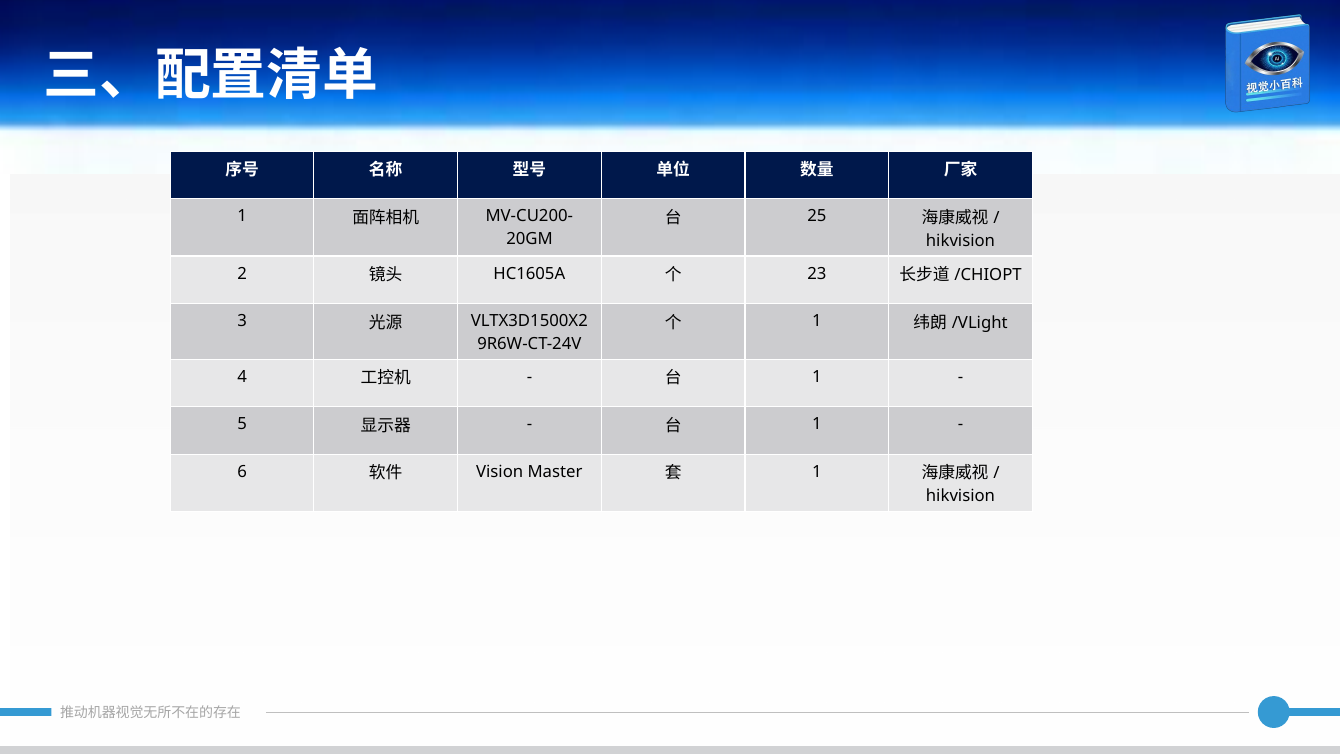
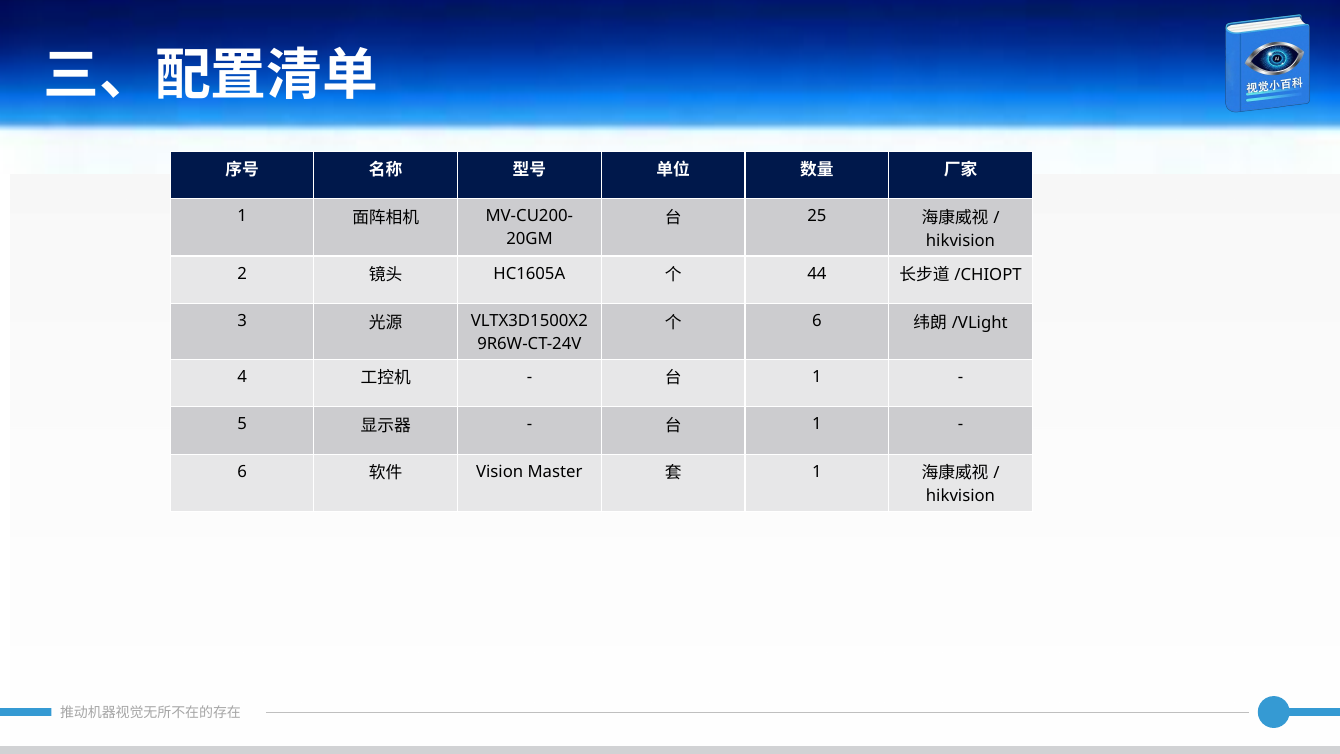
23: 23 -> 44 (817, 273)
1: 1 -> 6 (817, 321)
